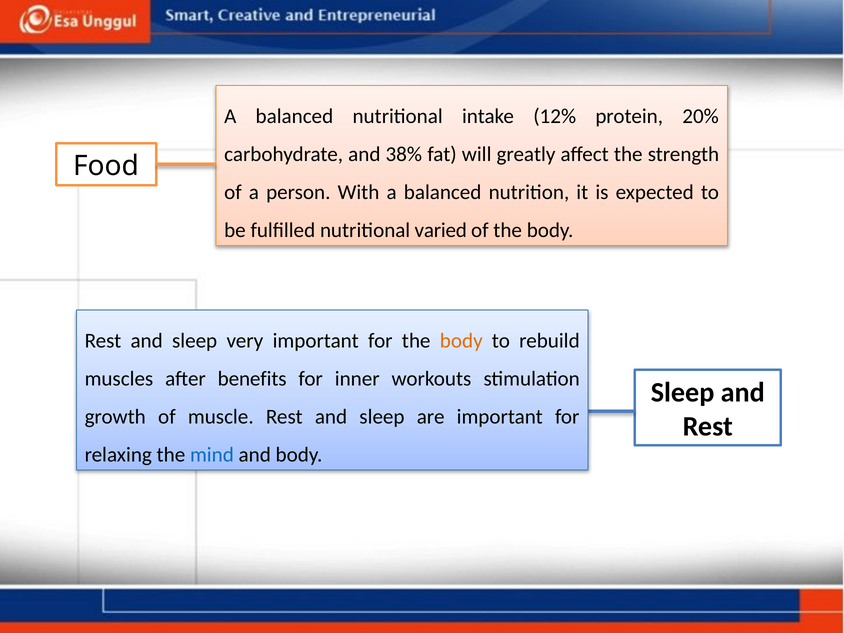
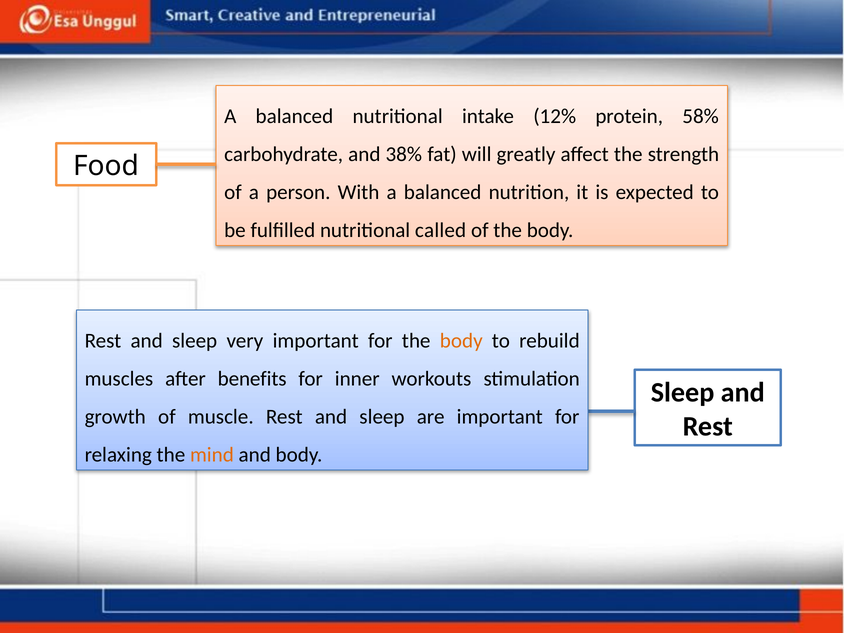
20%: 20% -> 58% (701, 116)
varied: varied -> called (441, 230)
mind colour: blue -> orange (212, 455)
